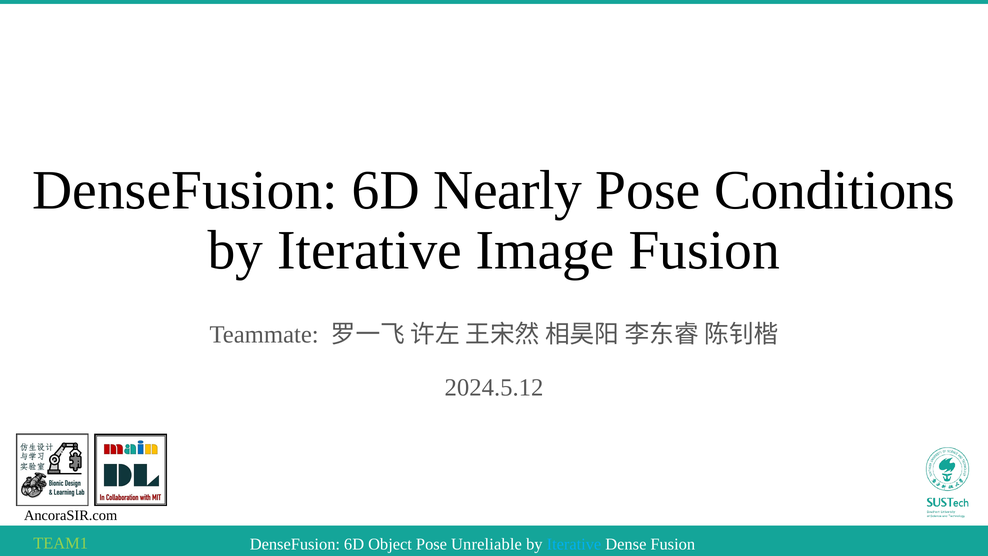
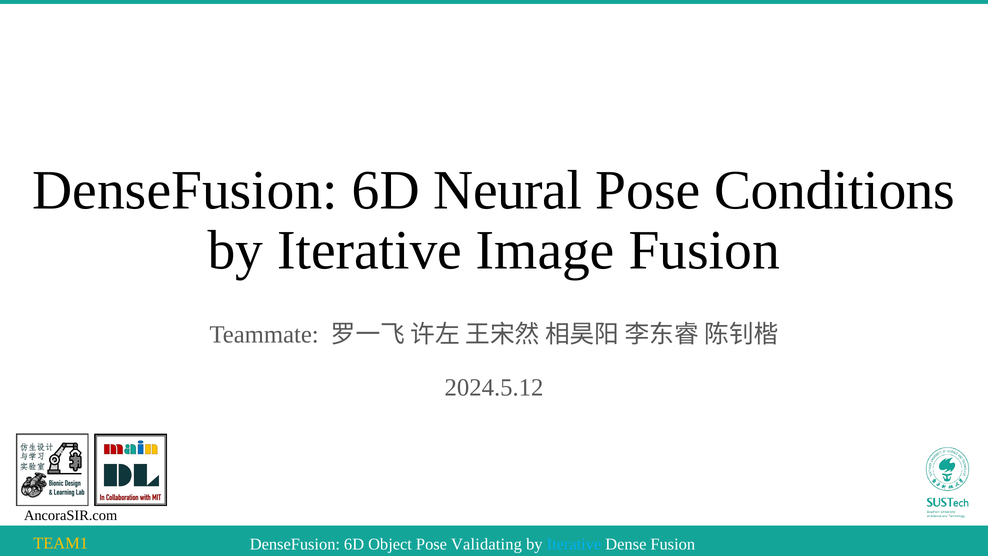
Nearly: Nearly -> Neural (508, 190)
TEAM1 colour: light green -> yellow (61, 543)
Unreliable: Unreliable -> Validating (486, 544)
